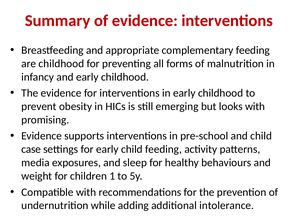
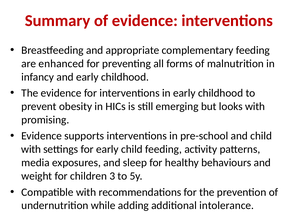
are childhood: childhood -> enhanced (61, 64)
case: case -> with (31, 150)
1: 1 -> 3 (112, 176)
